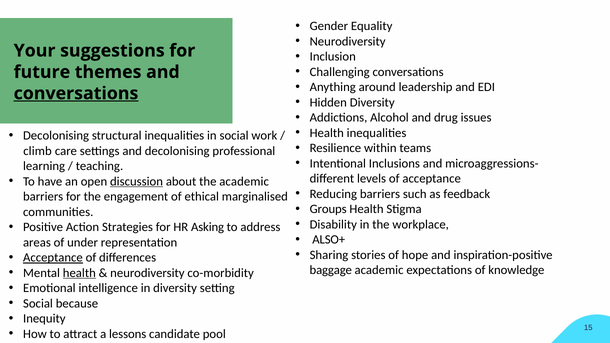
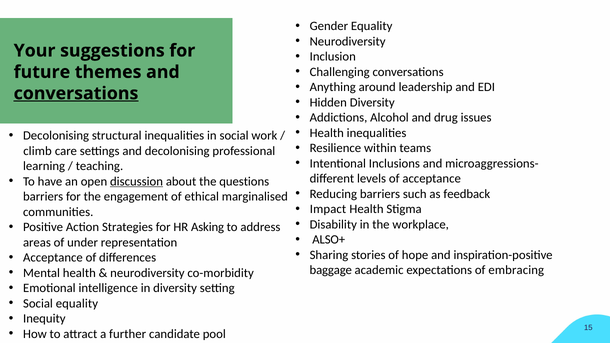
the academic: academic -> questions (244, 181)
Groups: Groups -> Impact (328, 209)
Acceptance underline: present -> none (53, 258)
knowledge: knowledge -> embracing (516, 270)
health underline: present -> none (79, 273)
Social because: because -> equality (77, 303)
lessons: lessons -> further (128, 334)
